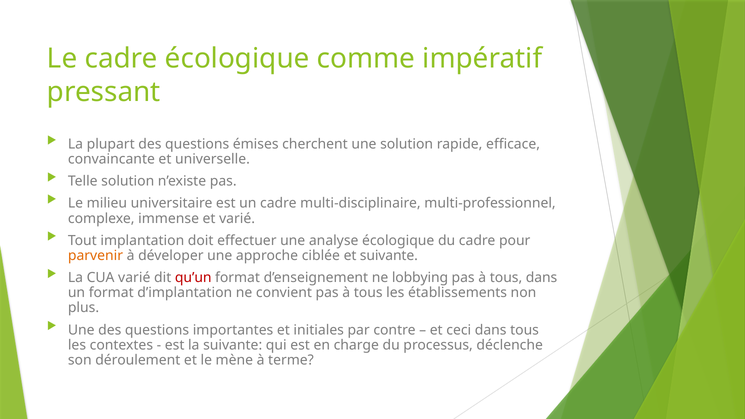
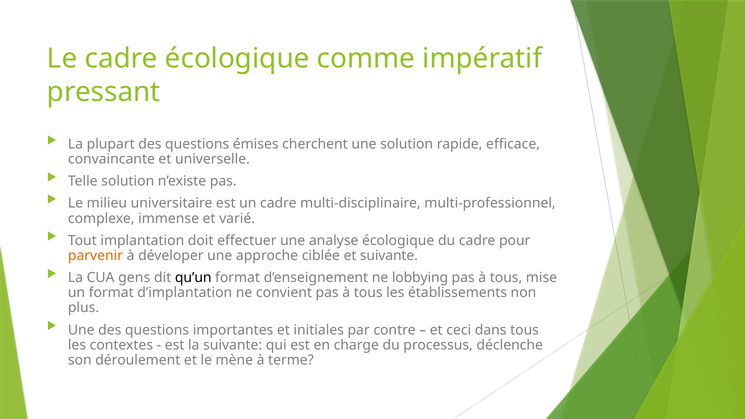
CUA varié: varié -> gens (134, 278)
qu’un colour: red -> black (193, 278)
tous dans: dans -> mise (541, 278)
